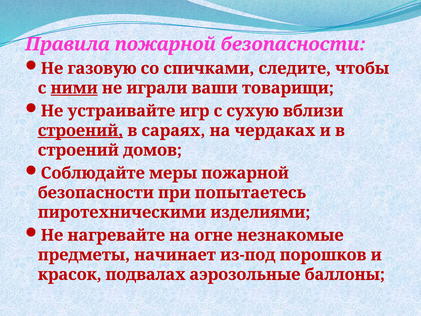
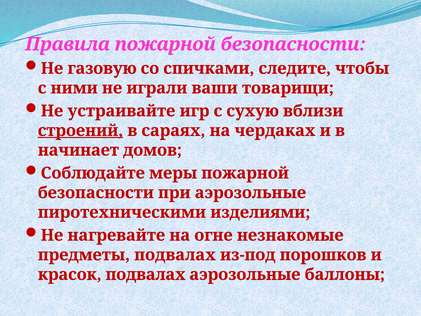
ними underline: present -> none (74, 88)
строений: строений -> начинает (78, 150)
при попытаетесь: попытаетесь -> аэрозольные (250, 193)
предметы начинает: начинает -> подвалах (175, 255)
